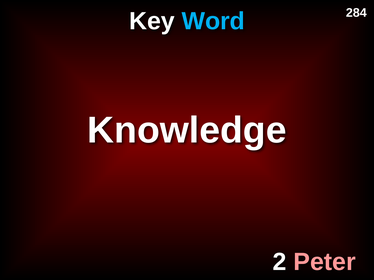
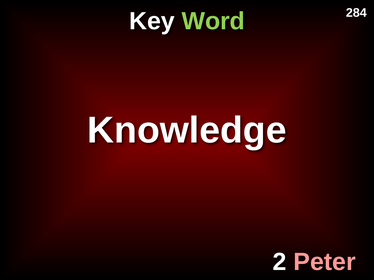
Word colour: light blue -> light green (213, 21)
